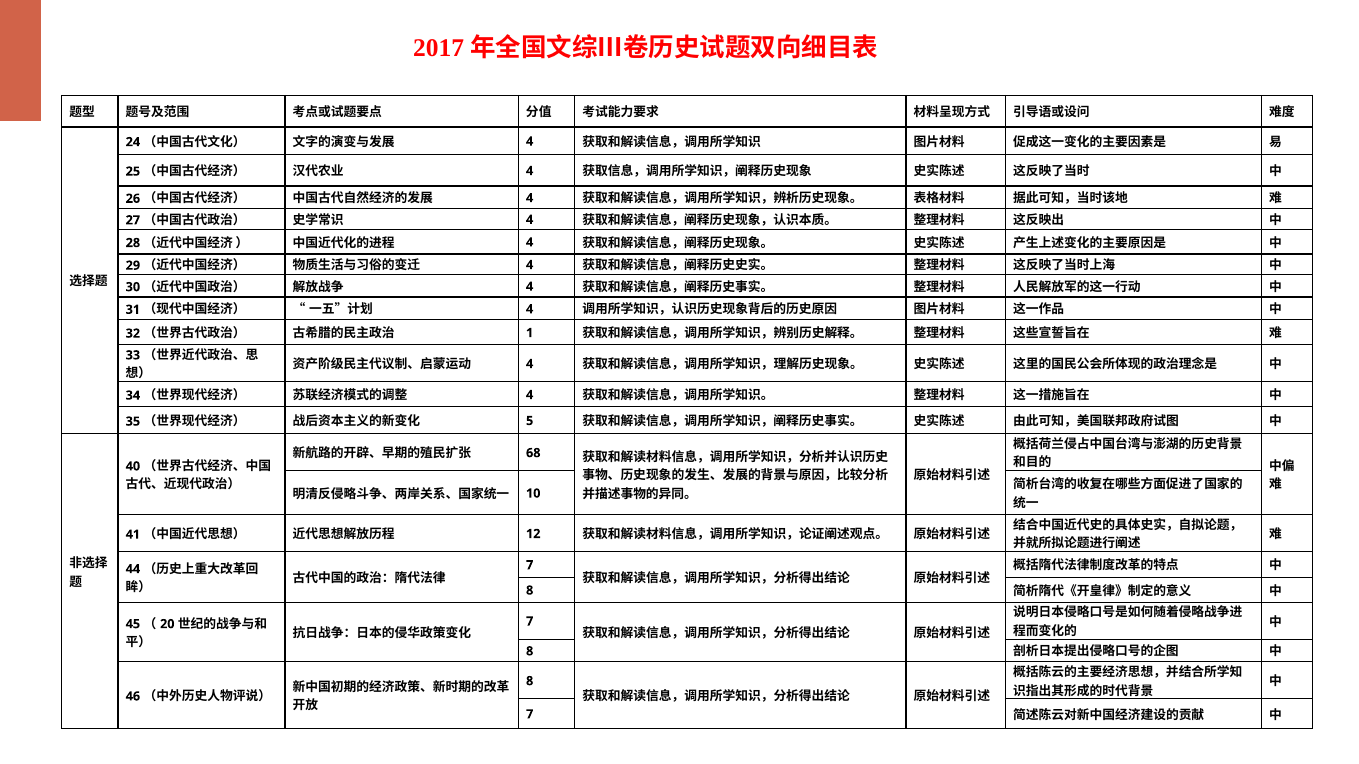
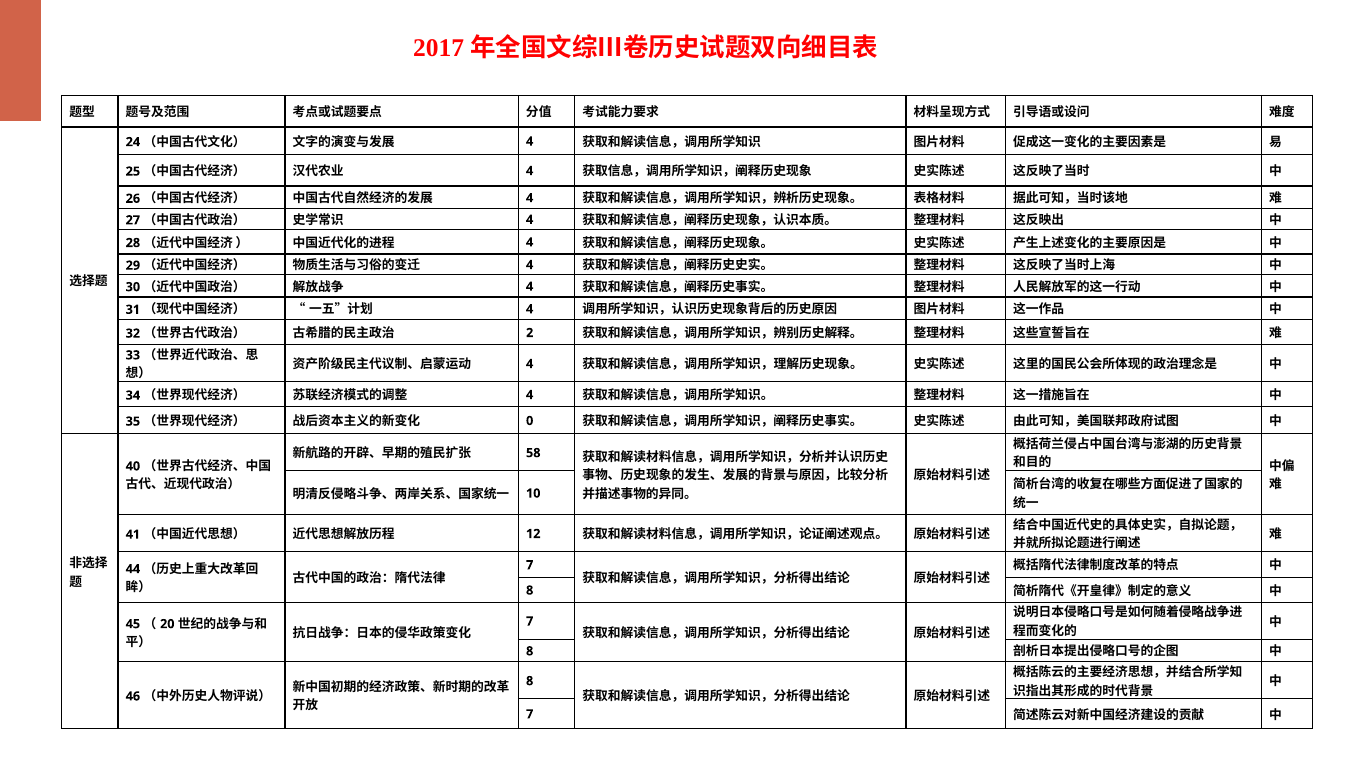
1: 1 -> 2 (530, 333)
5: 5 -> 0 (530, 421)
68: 68 -> 58 (533, 453)
